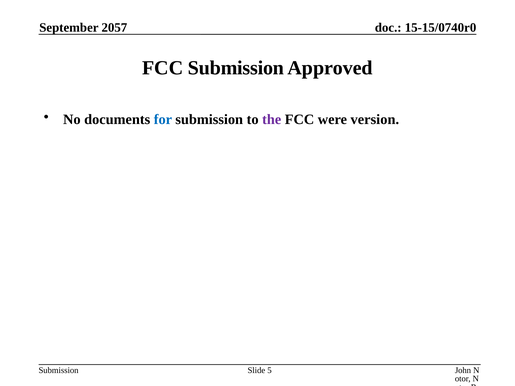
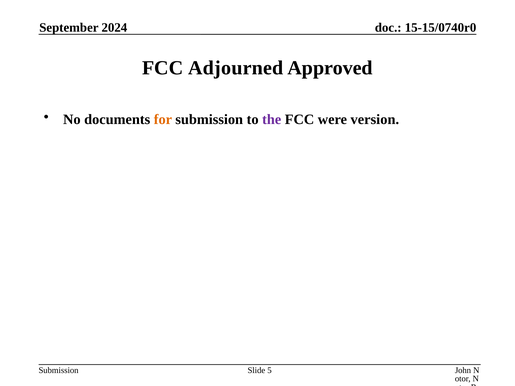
2057: 2057 -> 2024 (114, 27)
FCC Submission: Submission -> Adjourned (236, 68)
for colour: blue -> orange (163, 119)
